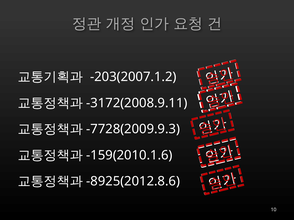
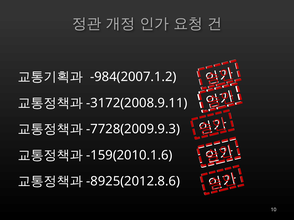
-203(2007.1.2: -203(2007.1.2 -> -984(2007.1.2 (133, 77)
